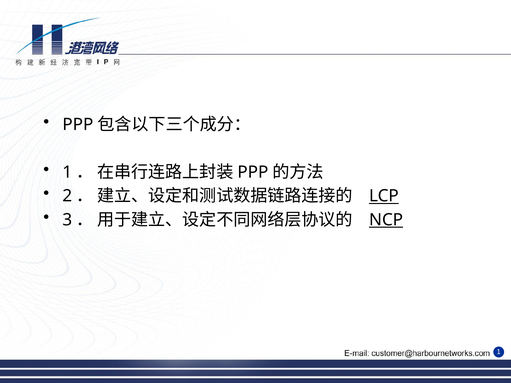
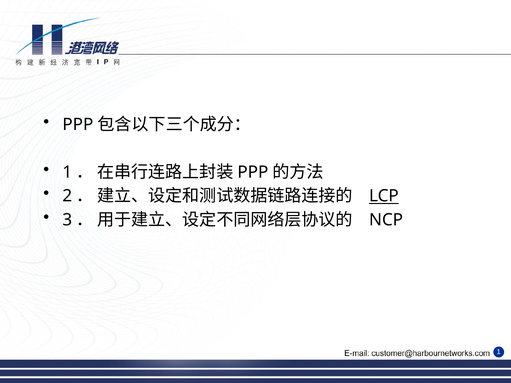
NCP underline: present -> none (386, 220)
